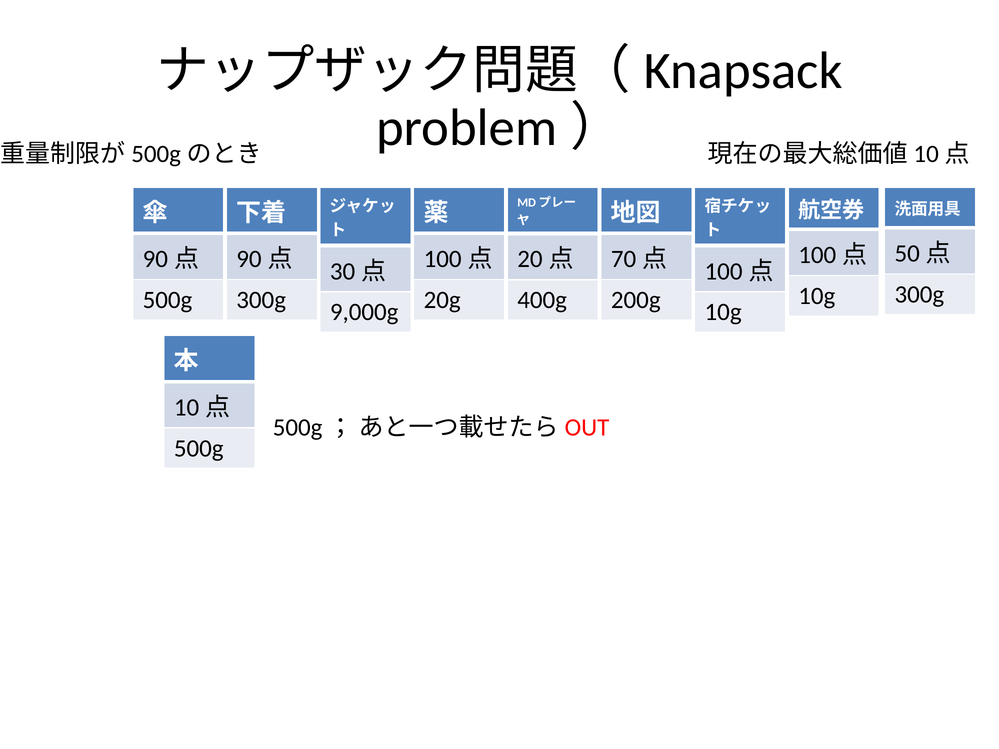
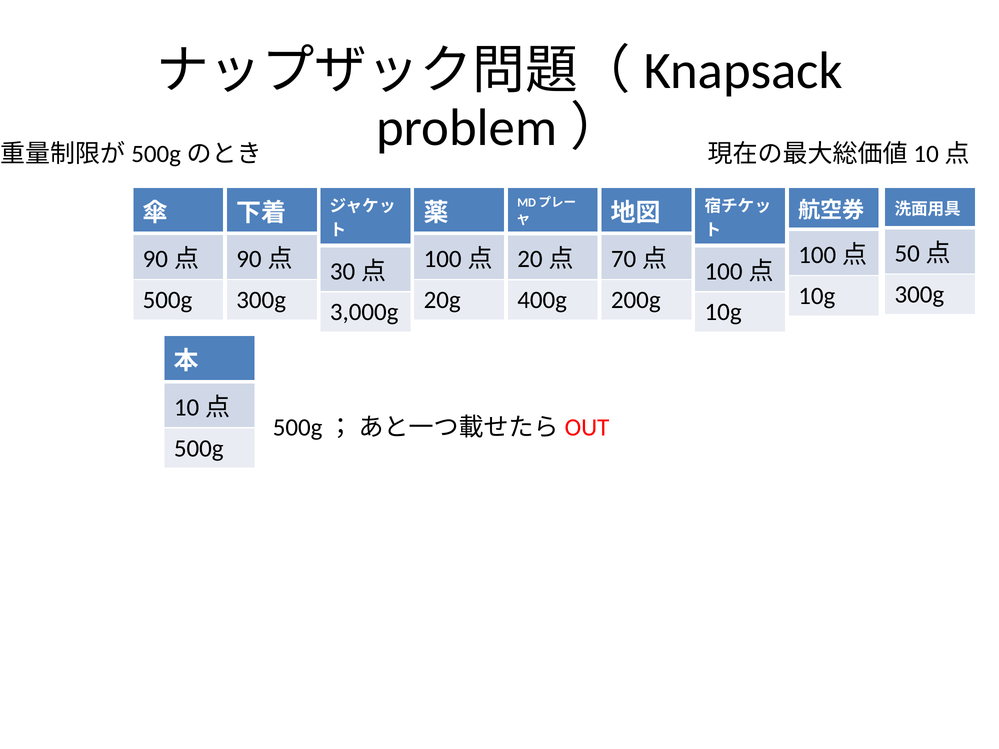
9,000g: 9,000g -> 3,000g (364, 312)
